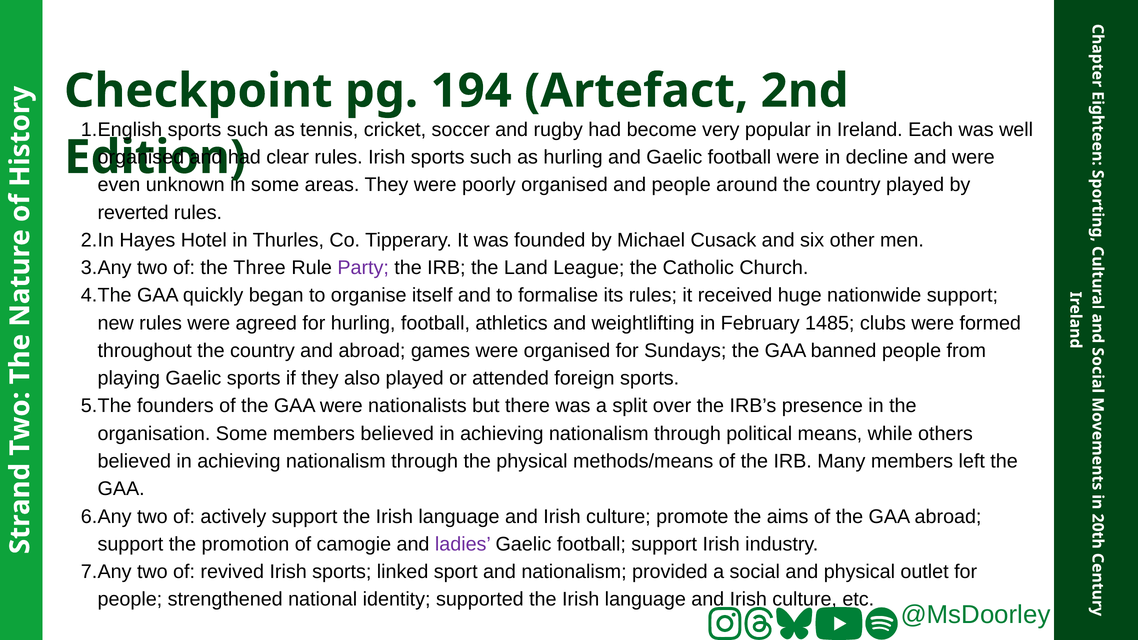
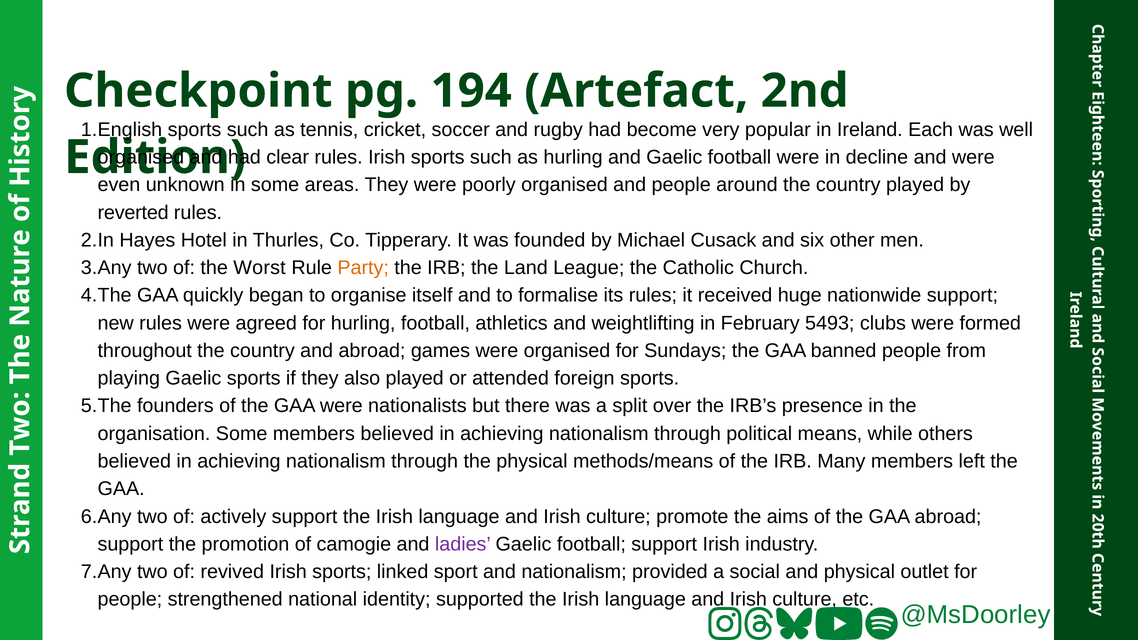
Three: Three -> Worst (260, 268)
Party colour: purple -> orange (363, 268)
1485: 1485 -> 5493 (830, 323)
